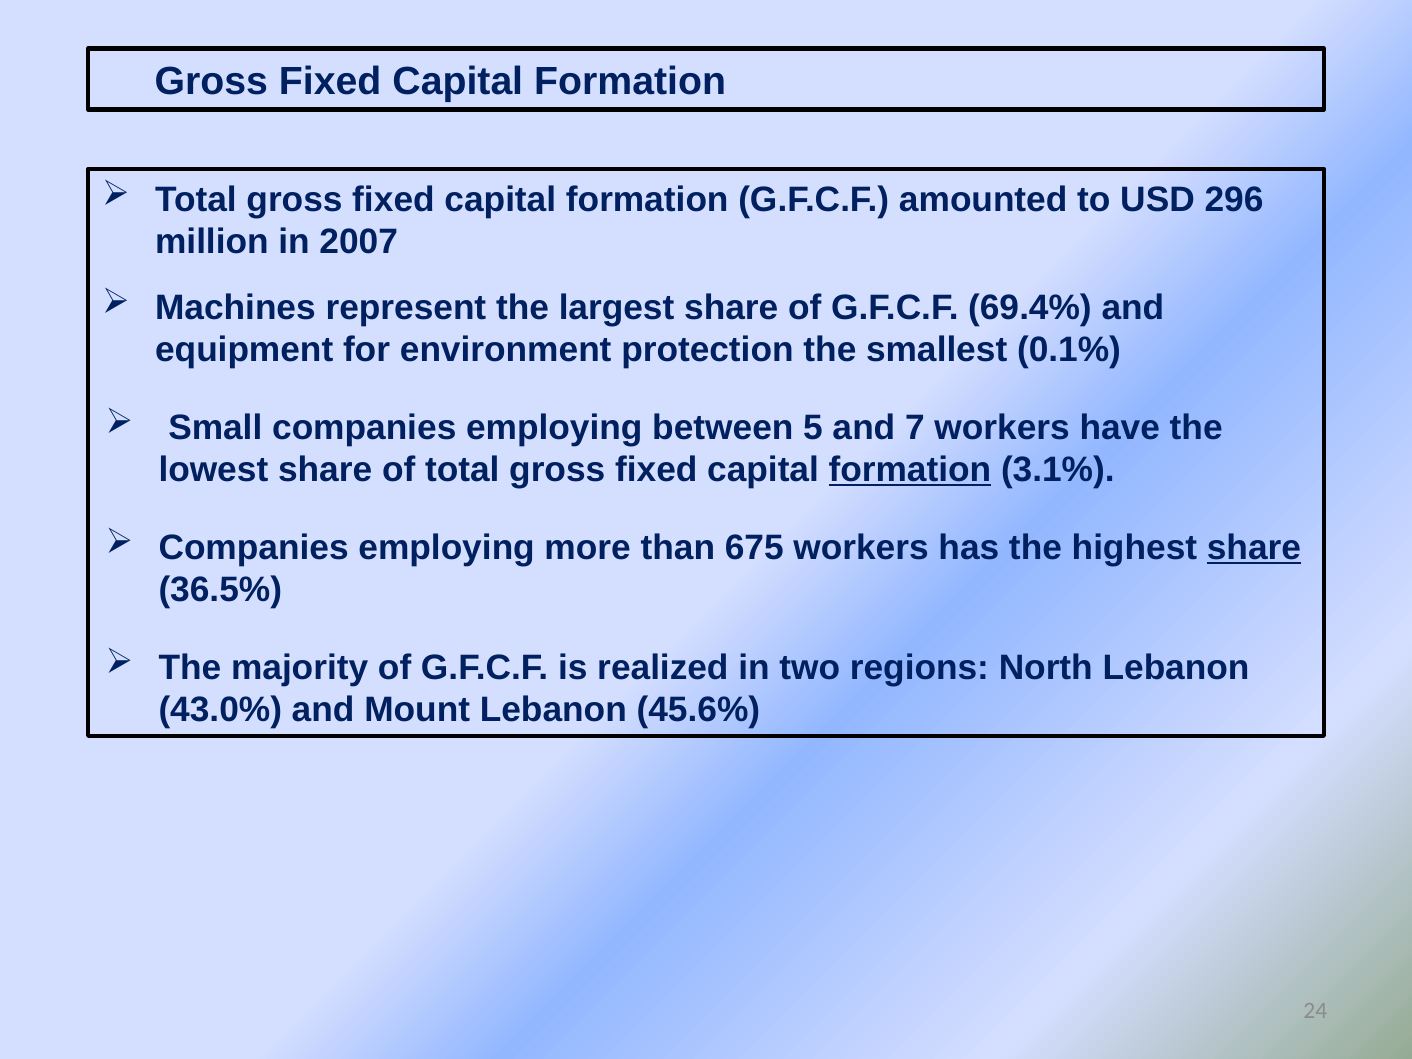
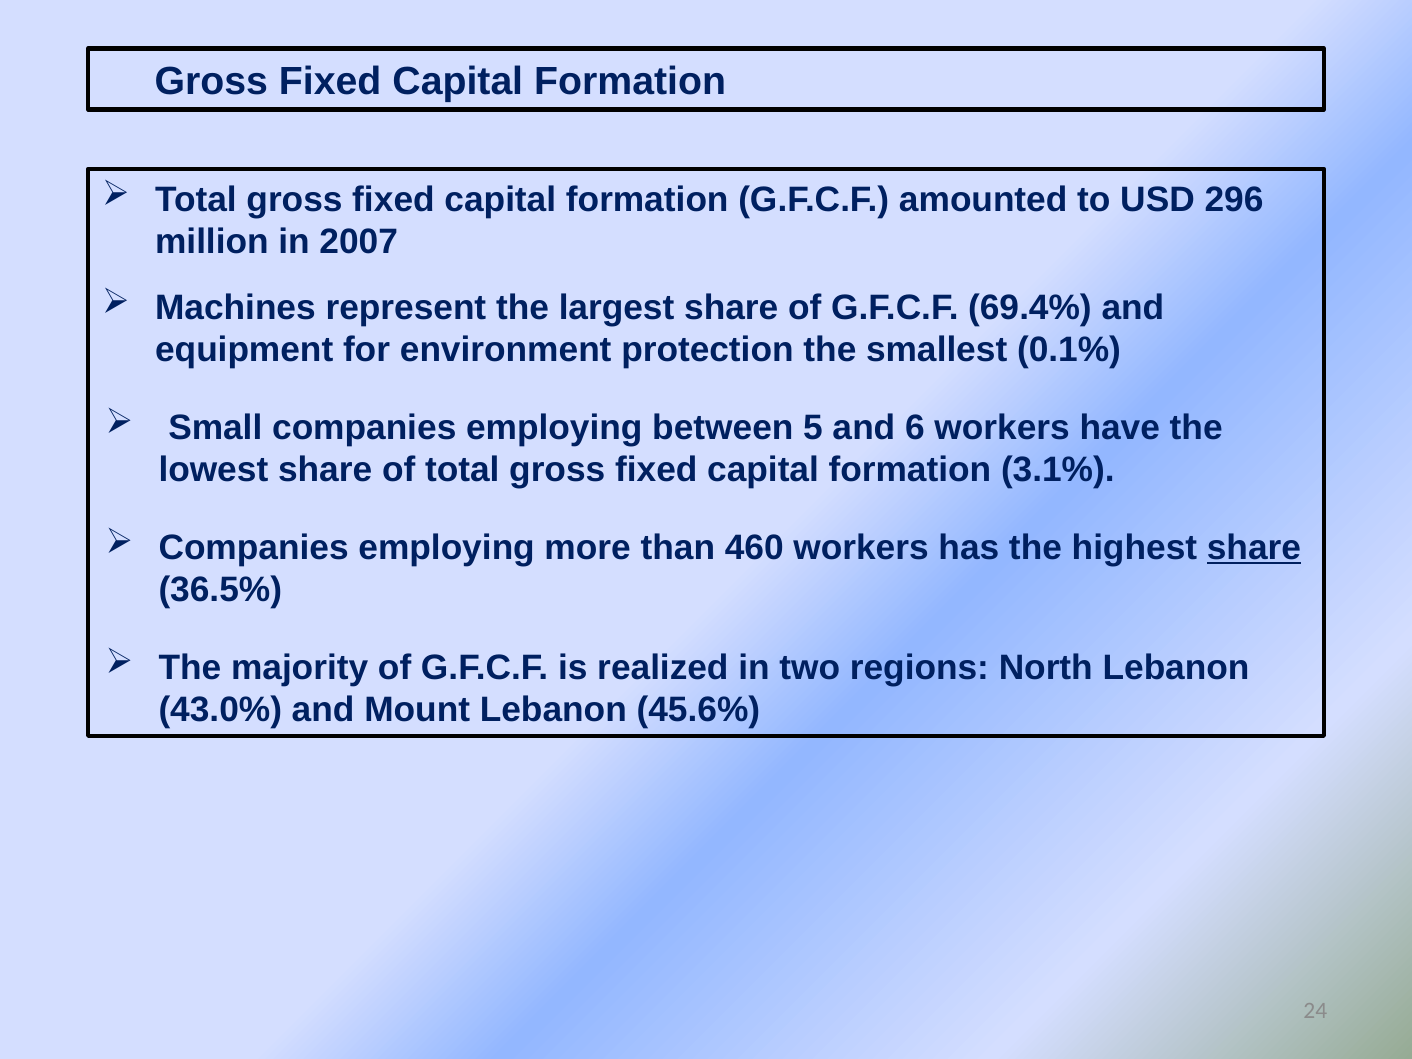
7: 7 -> 6 (915, 428)
formation underline: present -> none (910, 470)
675: 675 -> 460 (754, 548)
